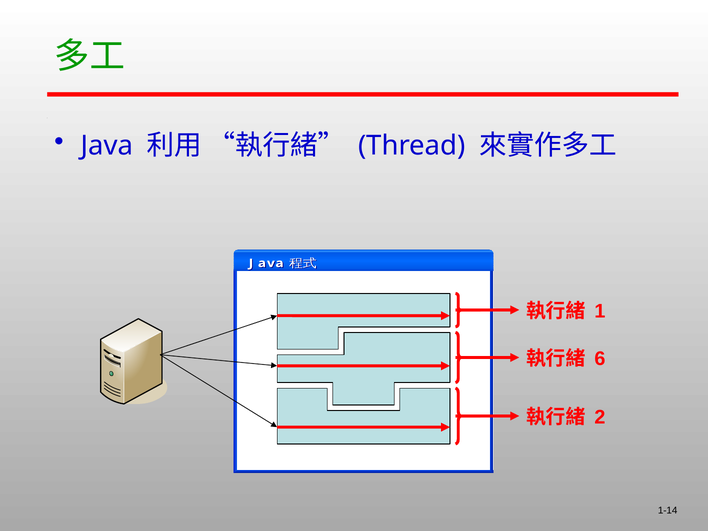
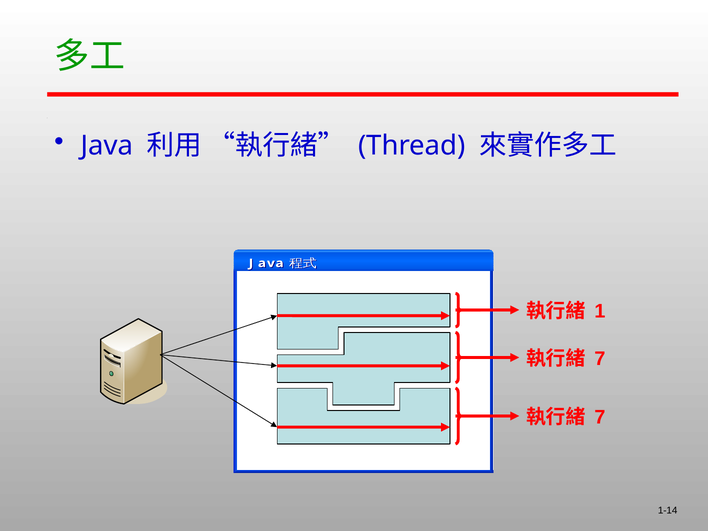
6: 6 -> 7 (600, 359)
2: 2 -> 7 (600, 417)
